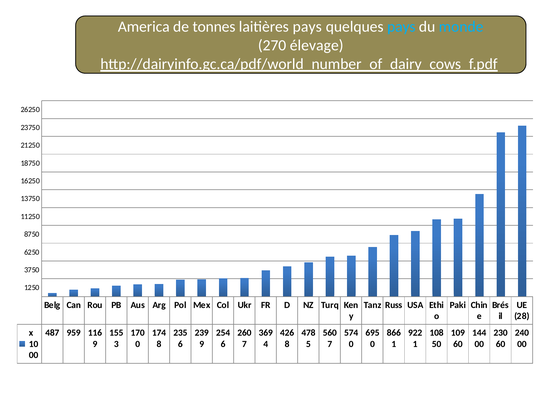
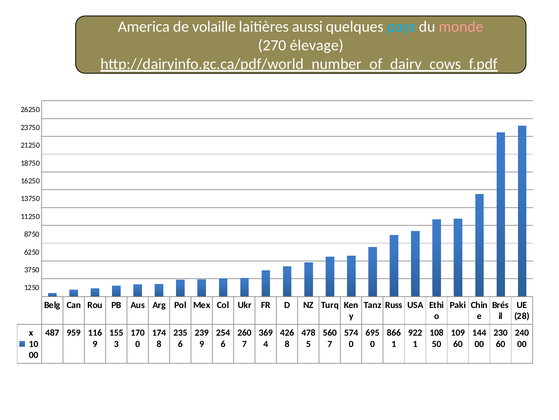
tonnes: tonnes -> volaille (214, 27)
laitières pays: pays -> aussi (307, 27)
monde colour: light blue -> pink (461, 27)
